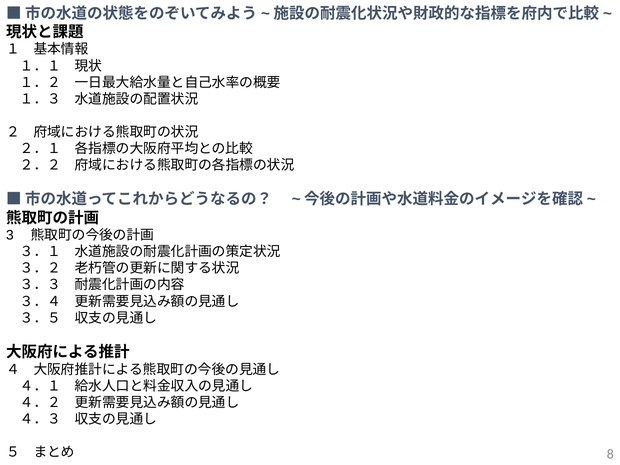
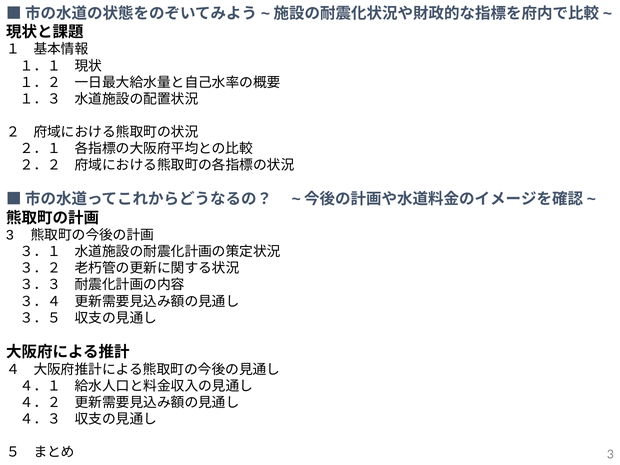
8: 8 -> 3 (610, 454)
